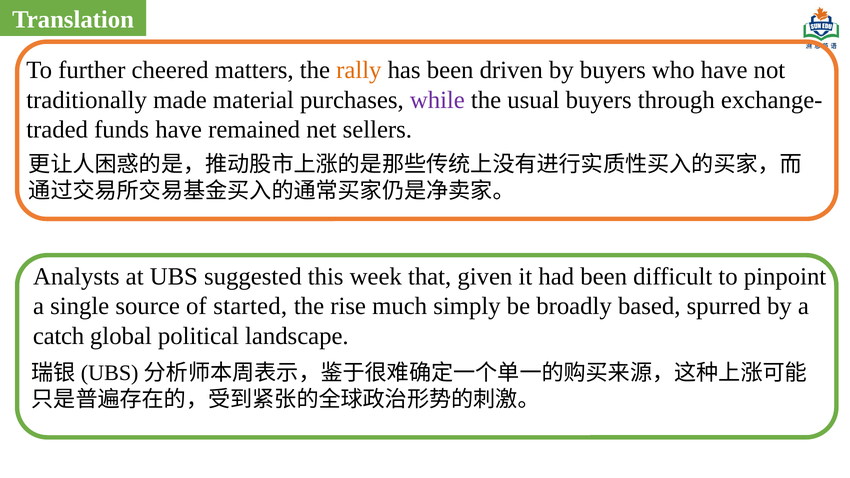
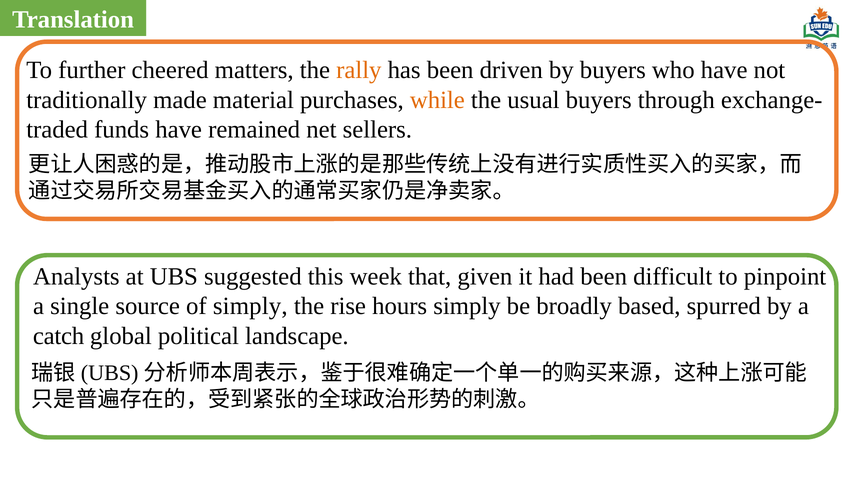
while colour: purple -> orange (437, 100)
of started: started -> simply (250, 306)
much: much -> hours (400, 306)
